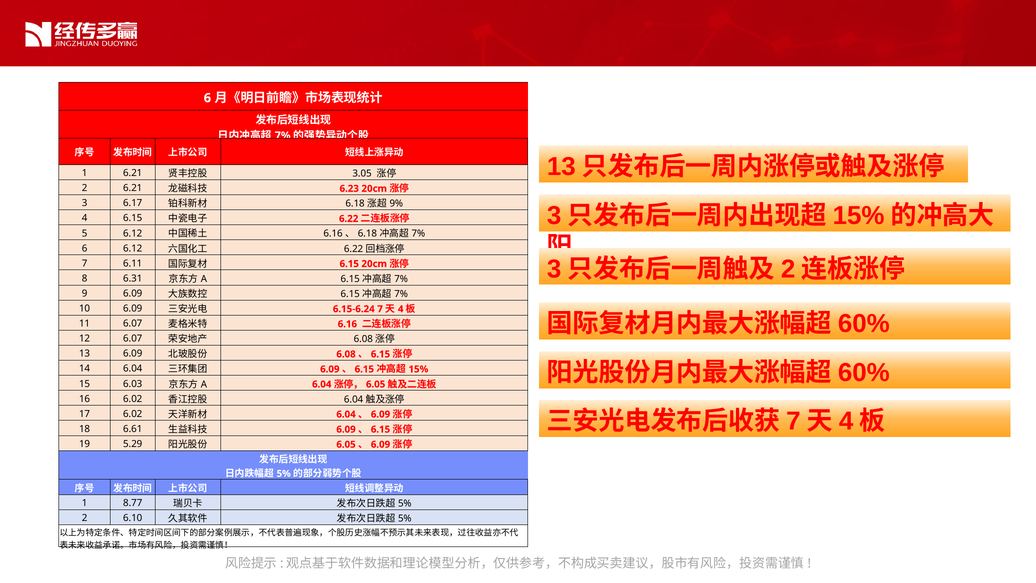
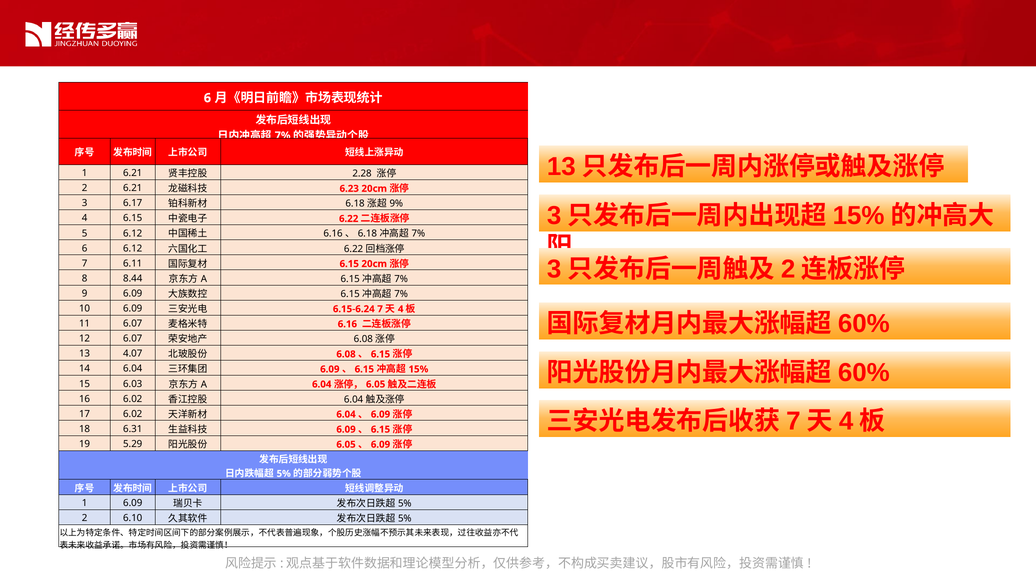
3.05: 3.05 -> 2.28 (362, 173)
6.31: 6.31 -> 8.44 (133, 278)
13 6.09: 6.09 -> 4.07 (133, 354)
6.61: 6.61 -> 6.31 (133, 429)
1 8.77: 8.77 -> 6.09 (133, 503)
